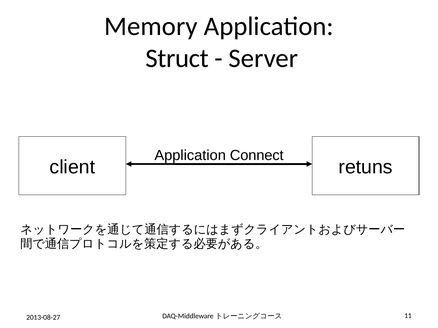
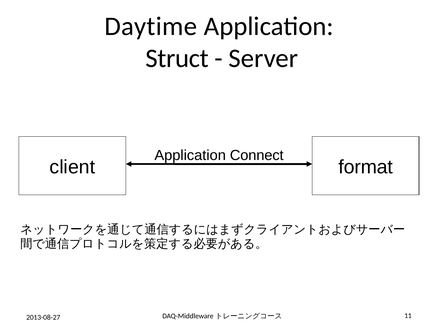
Memory: Memory -> Daytime (151, 26)
retuns: retuns -> format (366, 167)
